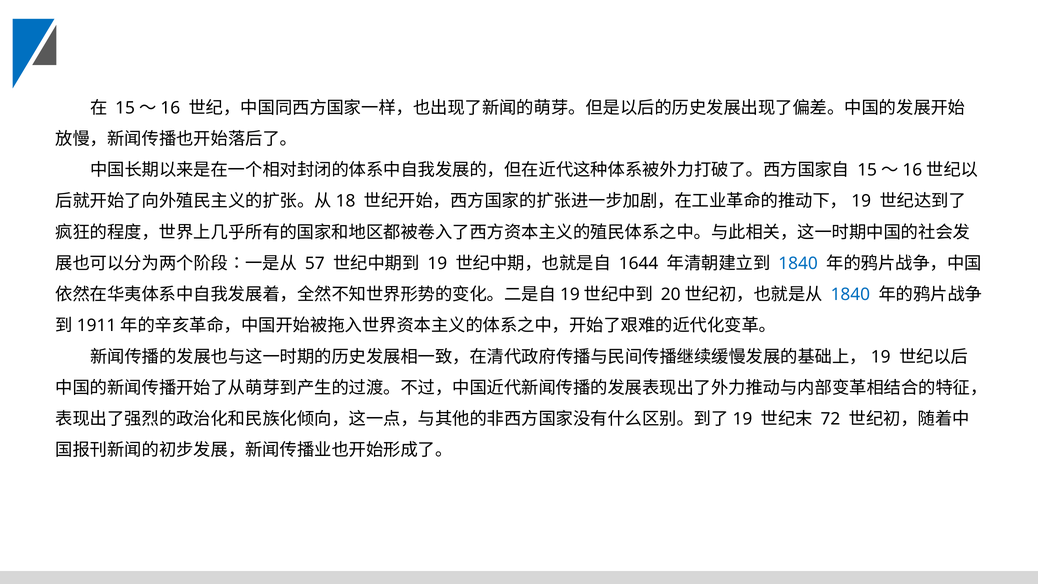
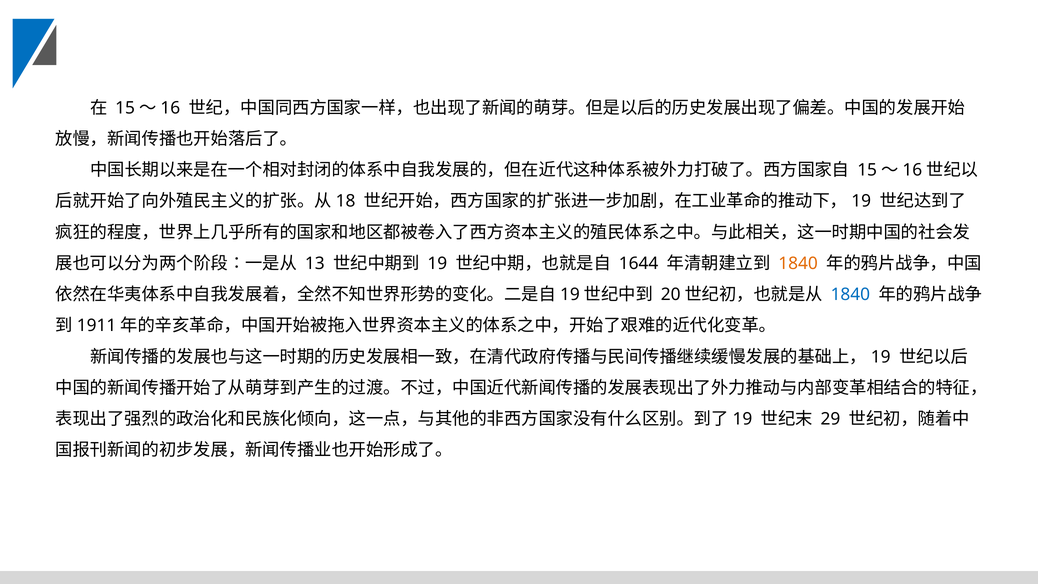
57: 57 -> 13 (315, 263)
1840 colour: blue -> orange (798, 263)
72: 72 -> 29 (830, 419)
